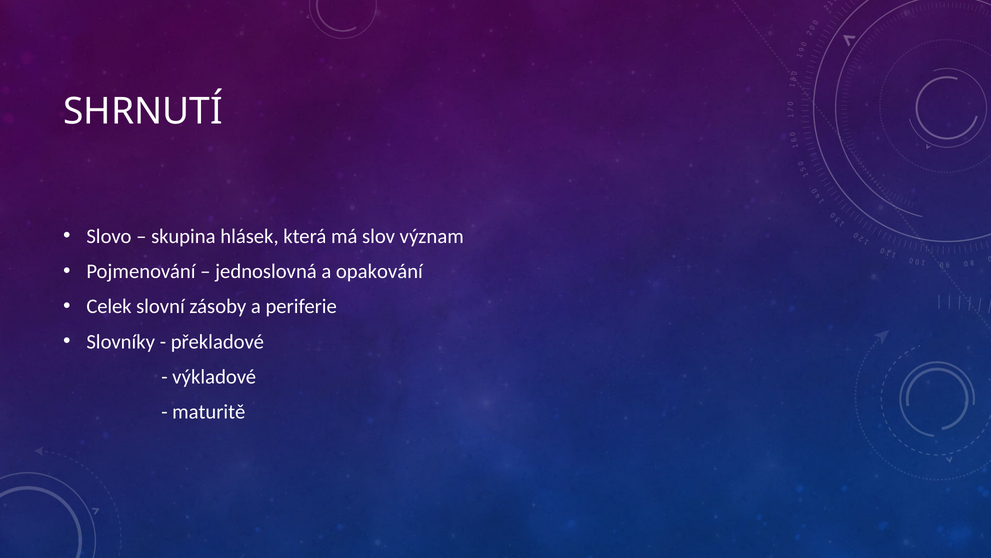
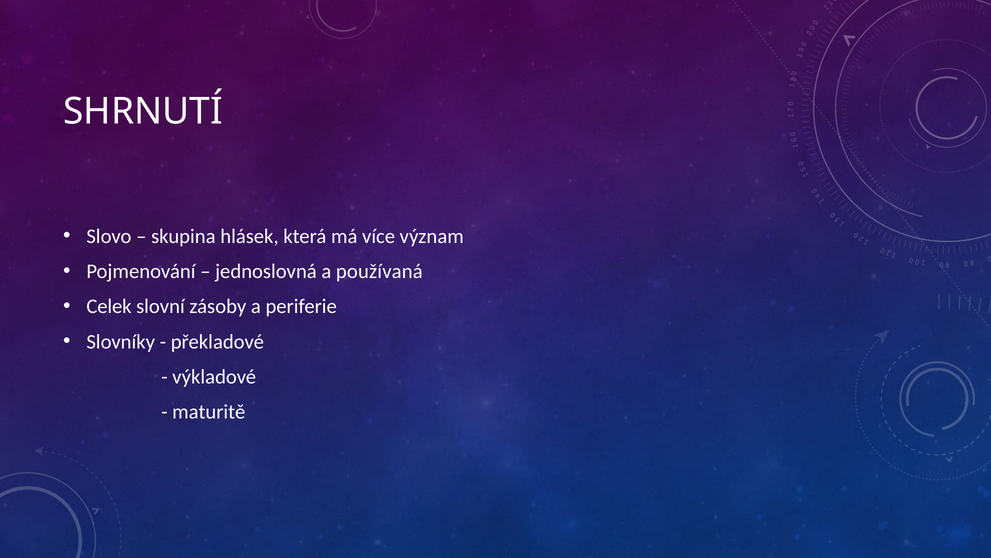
slov: slov -> více (379, 236)
opakování: opakování -> používaná (379, 271)
